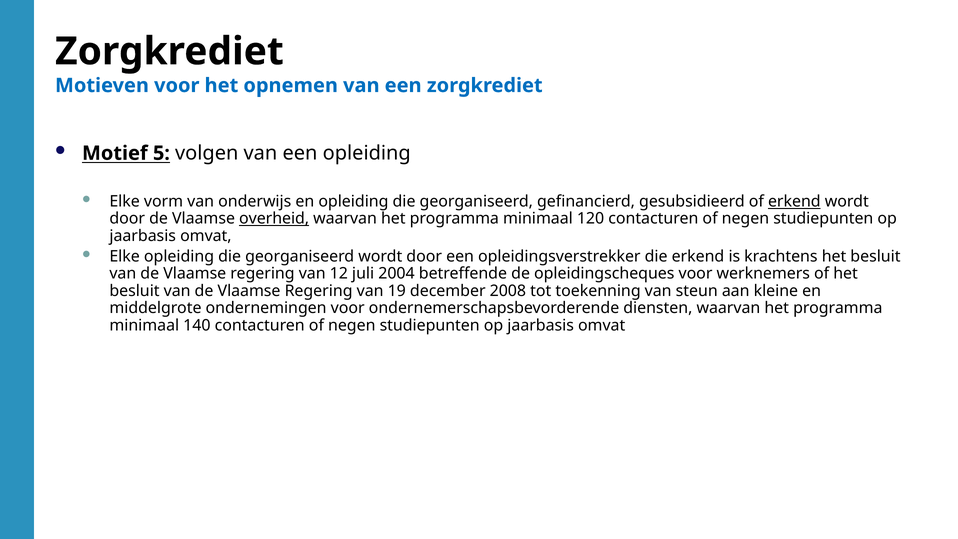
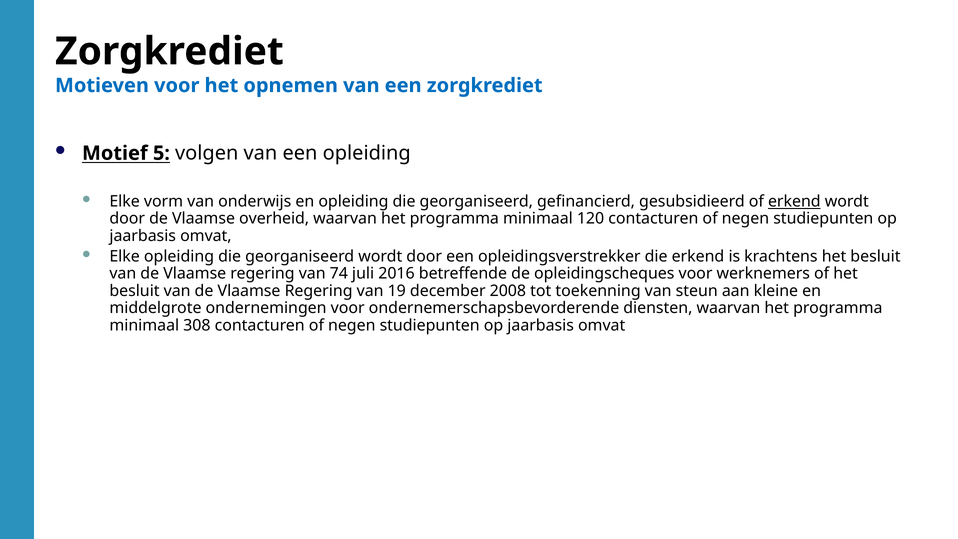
overheid underline: present -> none (274, 219)
12: 12 -> 74 (339, 273)
2004: 2004 -> 2016 (396, 273)
140: 140 -> 308 (197, 325)
